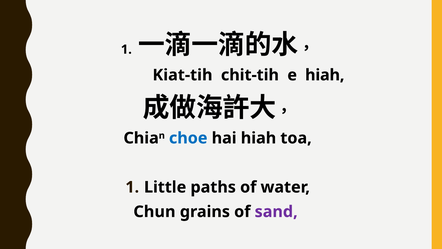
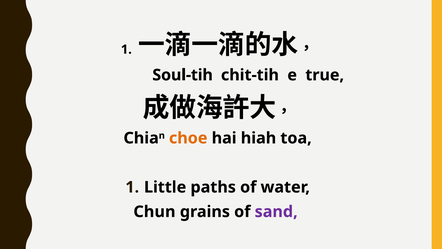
Kiat-tih: Kiat-tih -> Soul-tih (183, 75)
e hiah: hiah -> true (325, 75)
choe colour: blue -> orange (188, 138)
